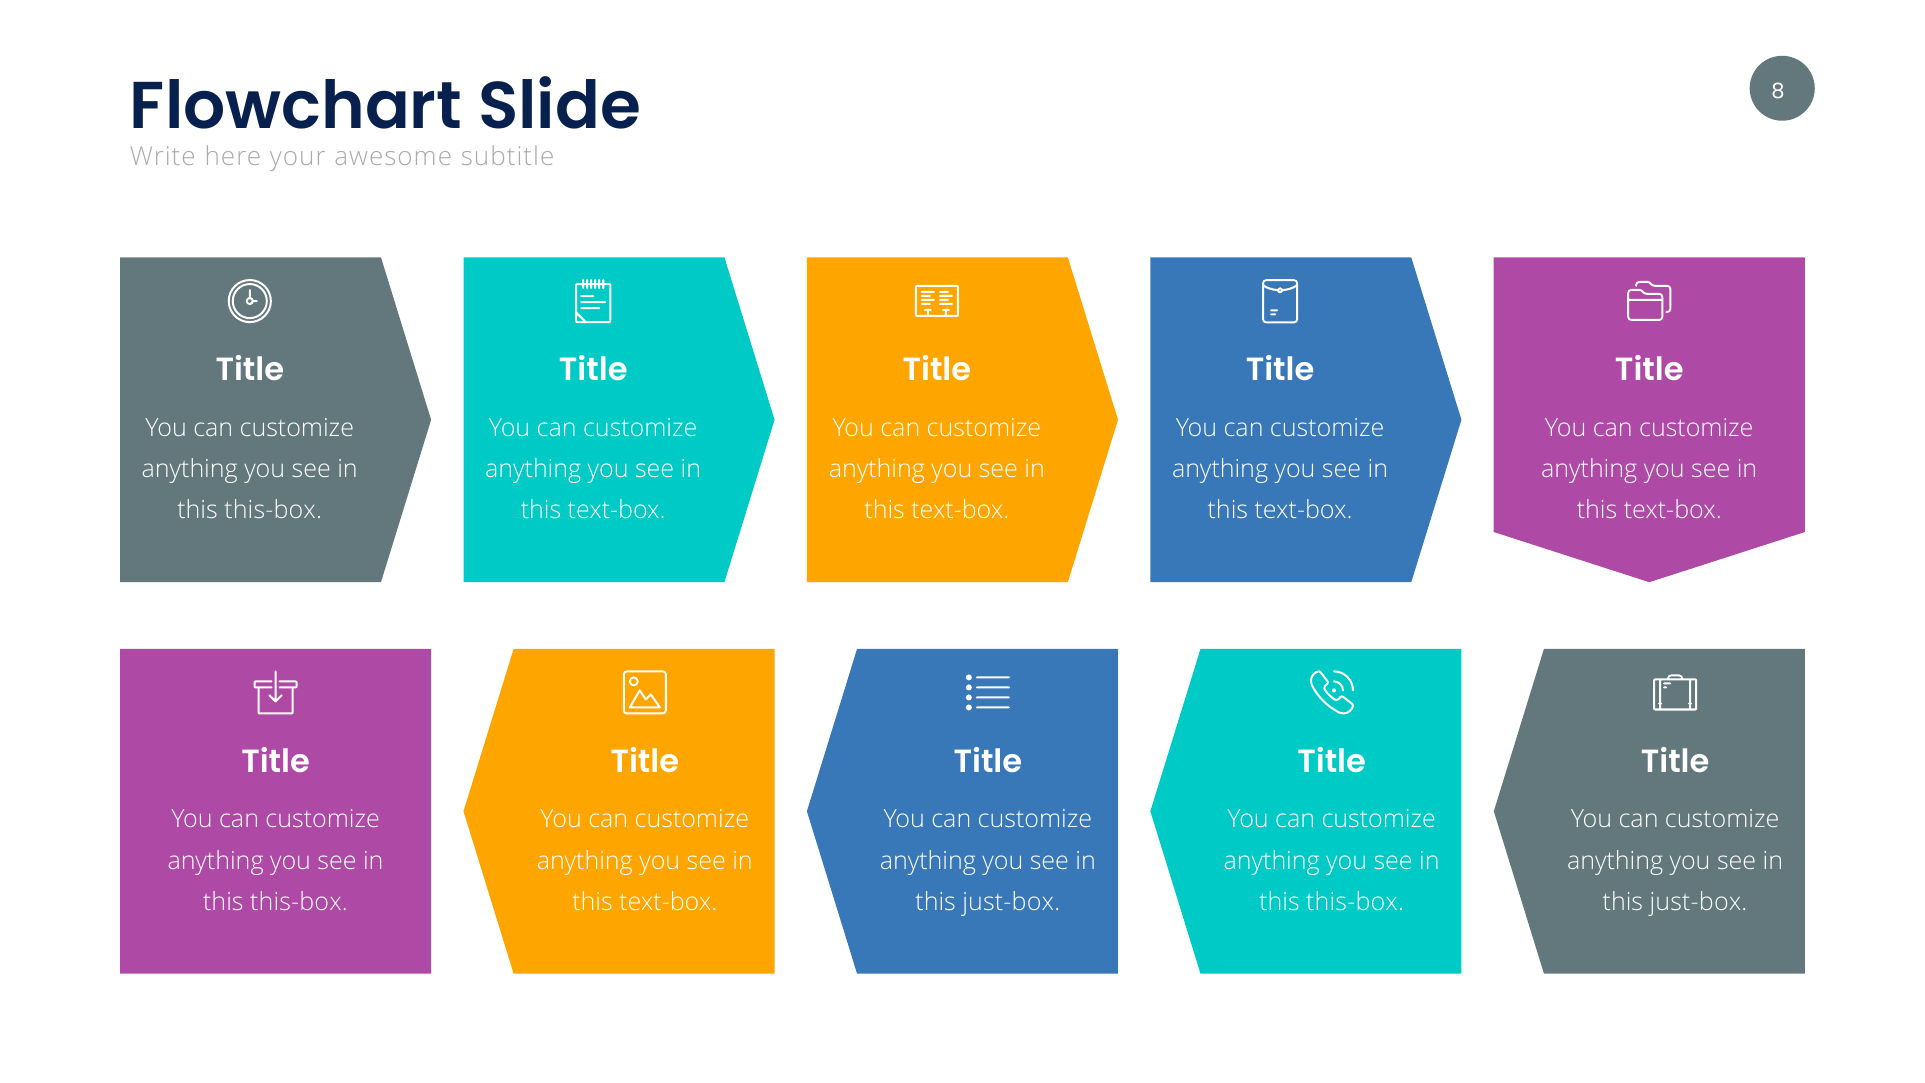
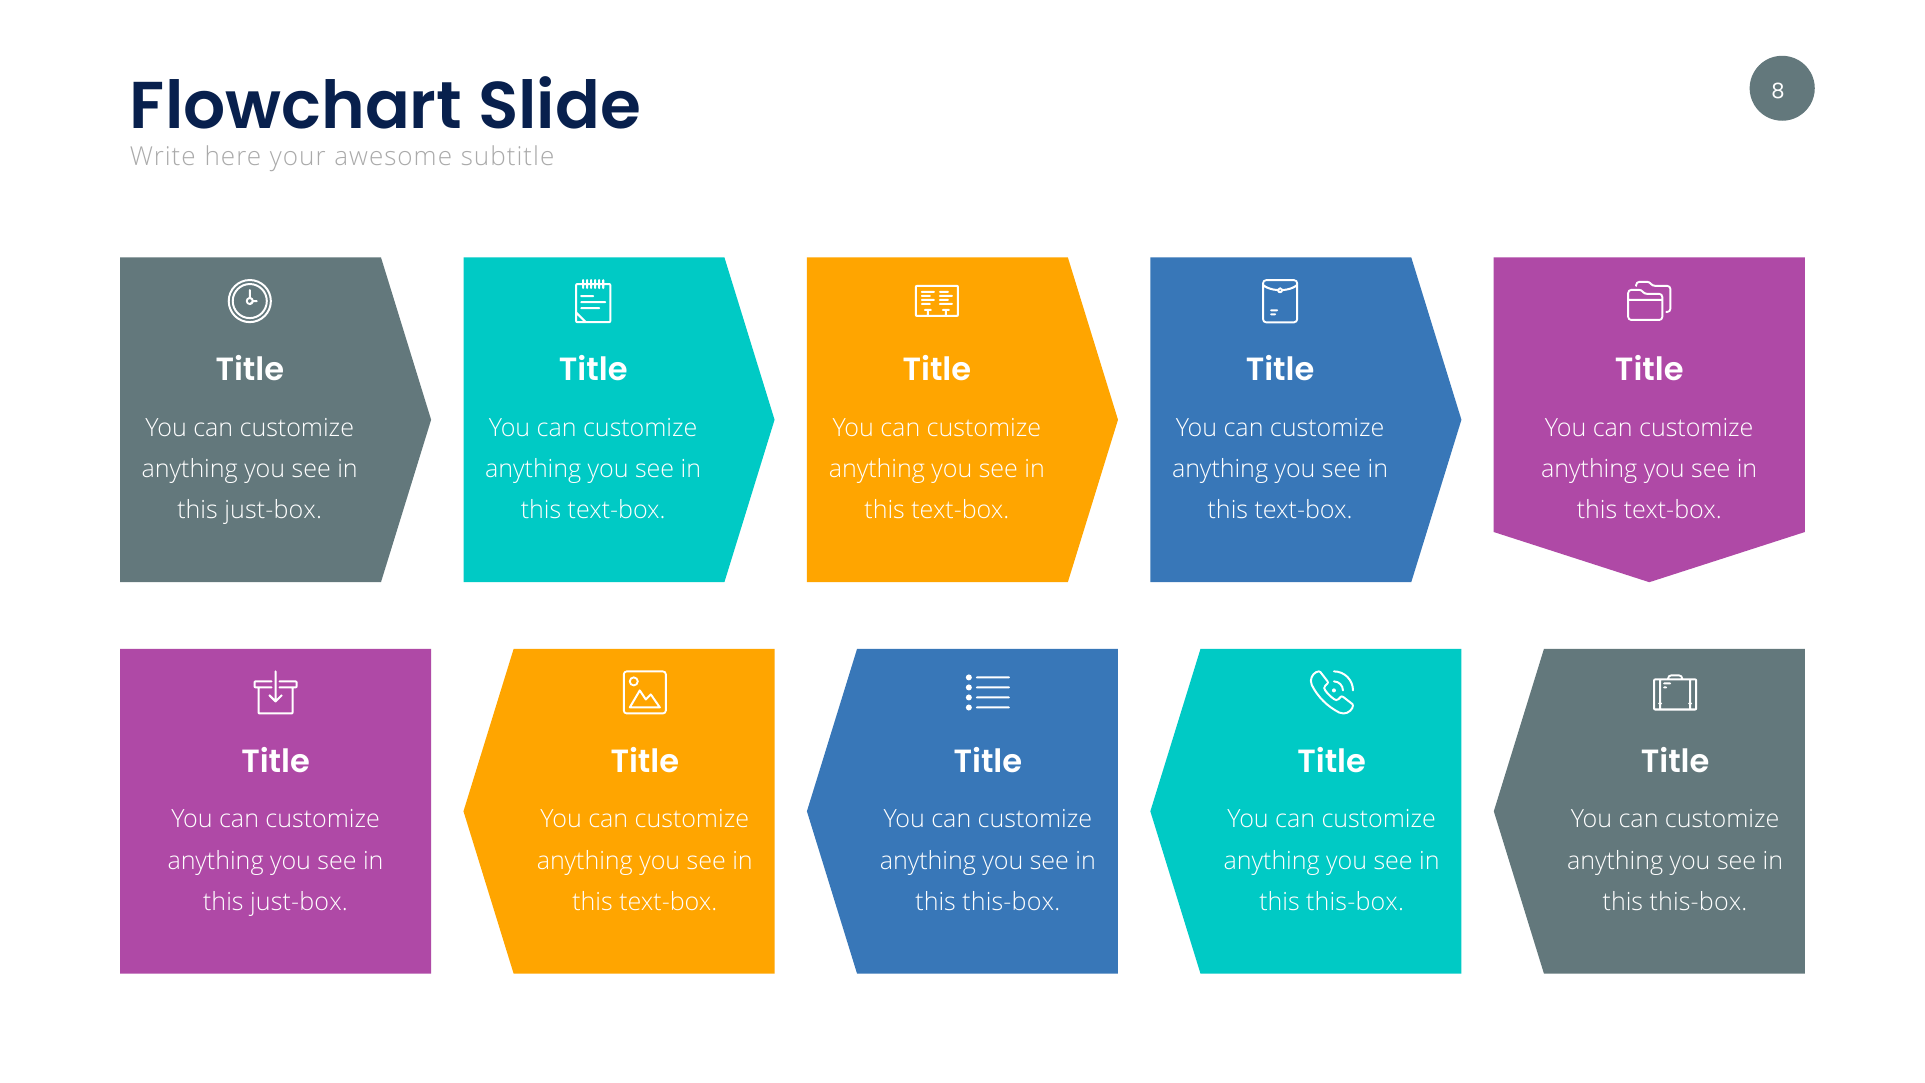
this-box: this-box -> just-box (273, 510)
this-box: this-box -> just-box (299, 902)
just-box: just-box -> this-box (1011, 902)
just-box: just-box -> this-box (1699, 902)
